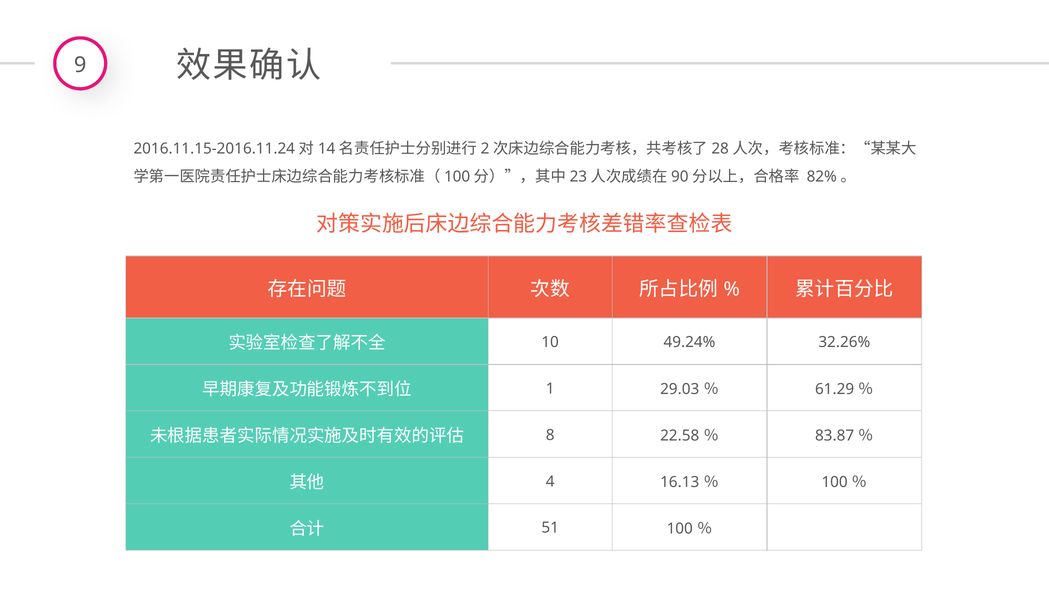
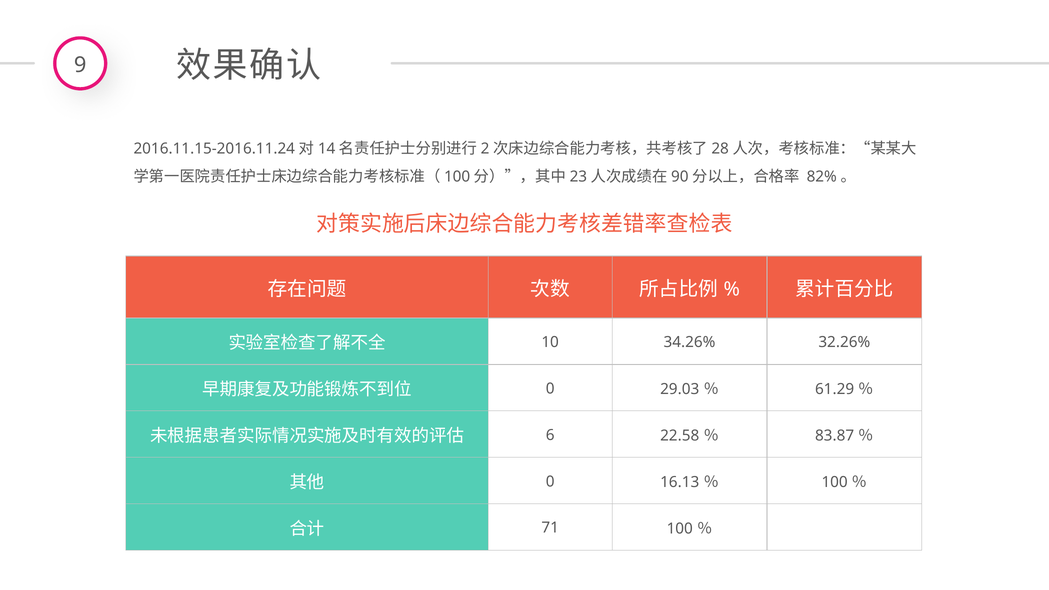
49.24%: 49.24% -> 34.26% (690, 342)
1: 1 -> 0 (550, 389)
8: 8 -> 6 (550, 435)
4: 4 -> 0 (550, 482)
51: 51 -> 71 (550, 528)
